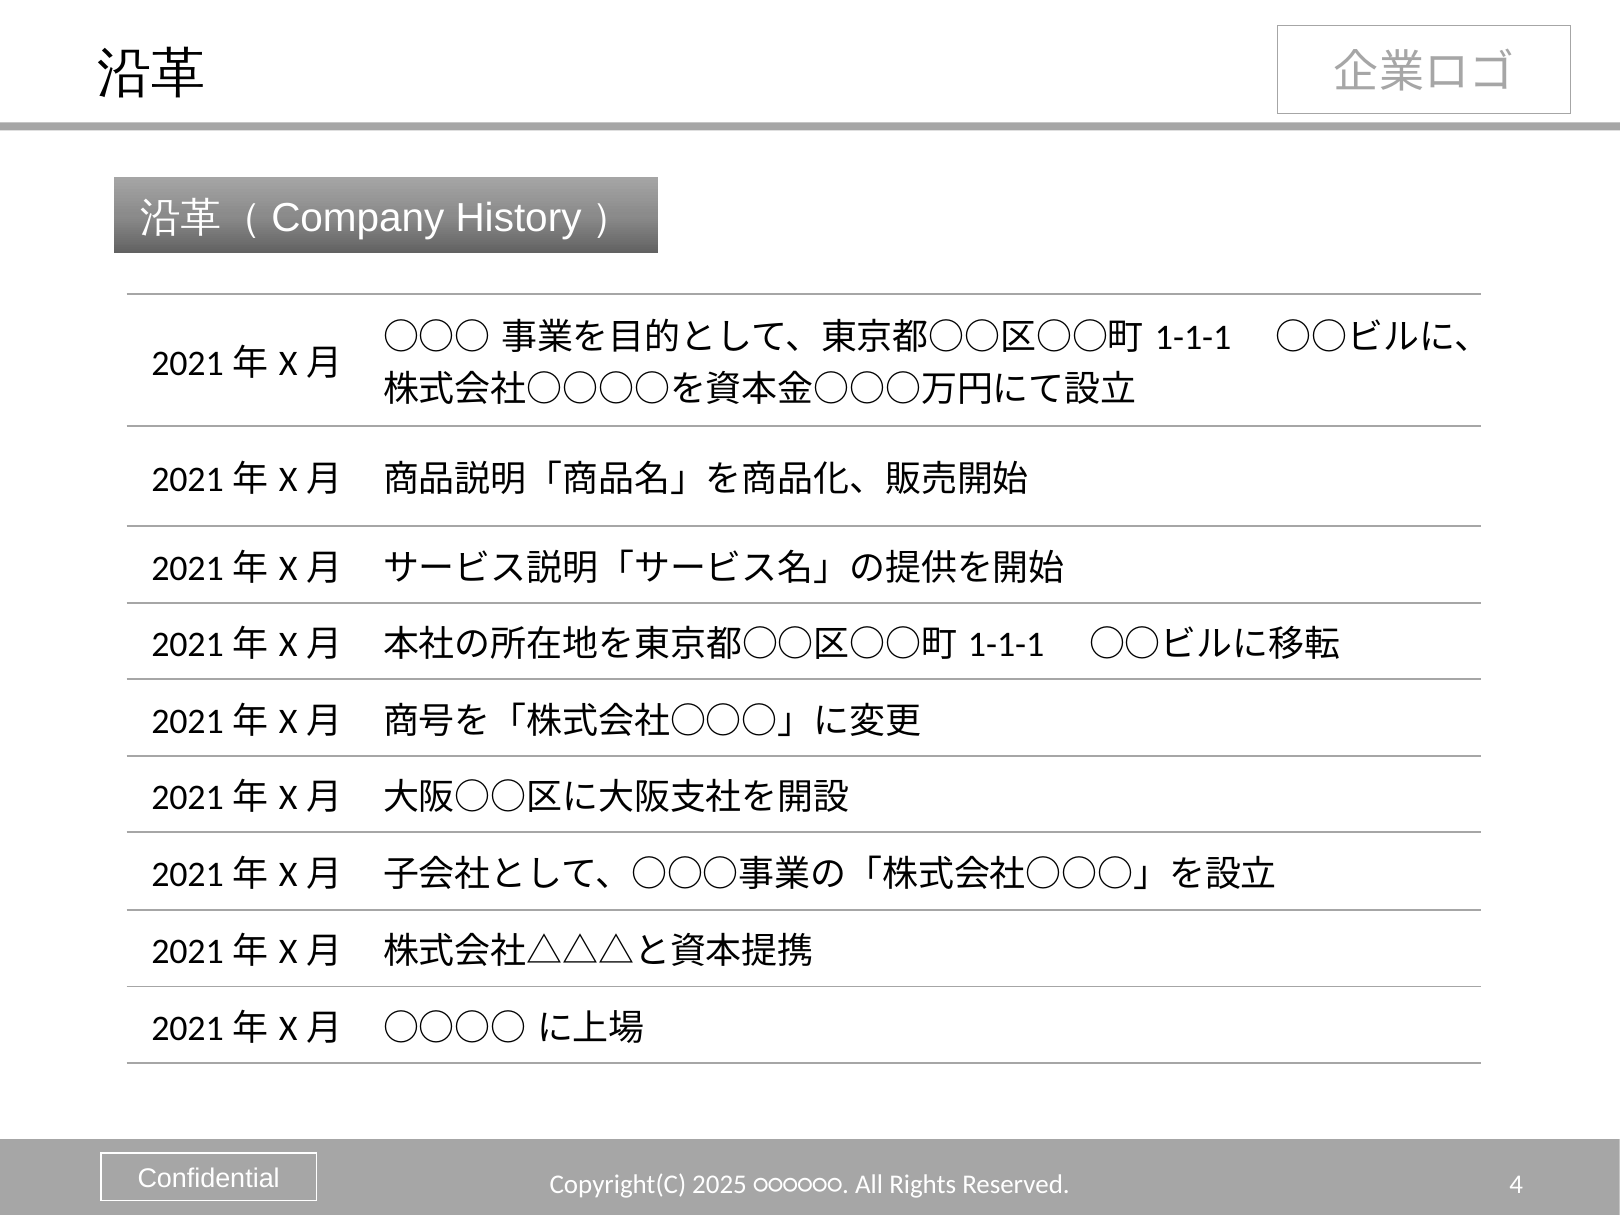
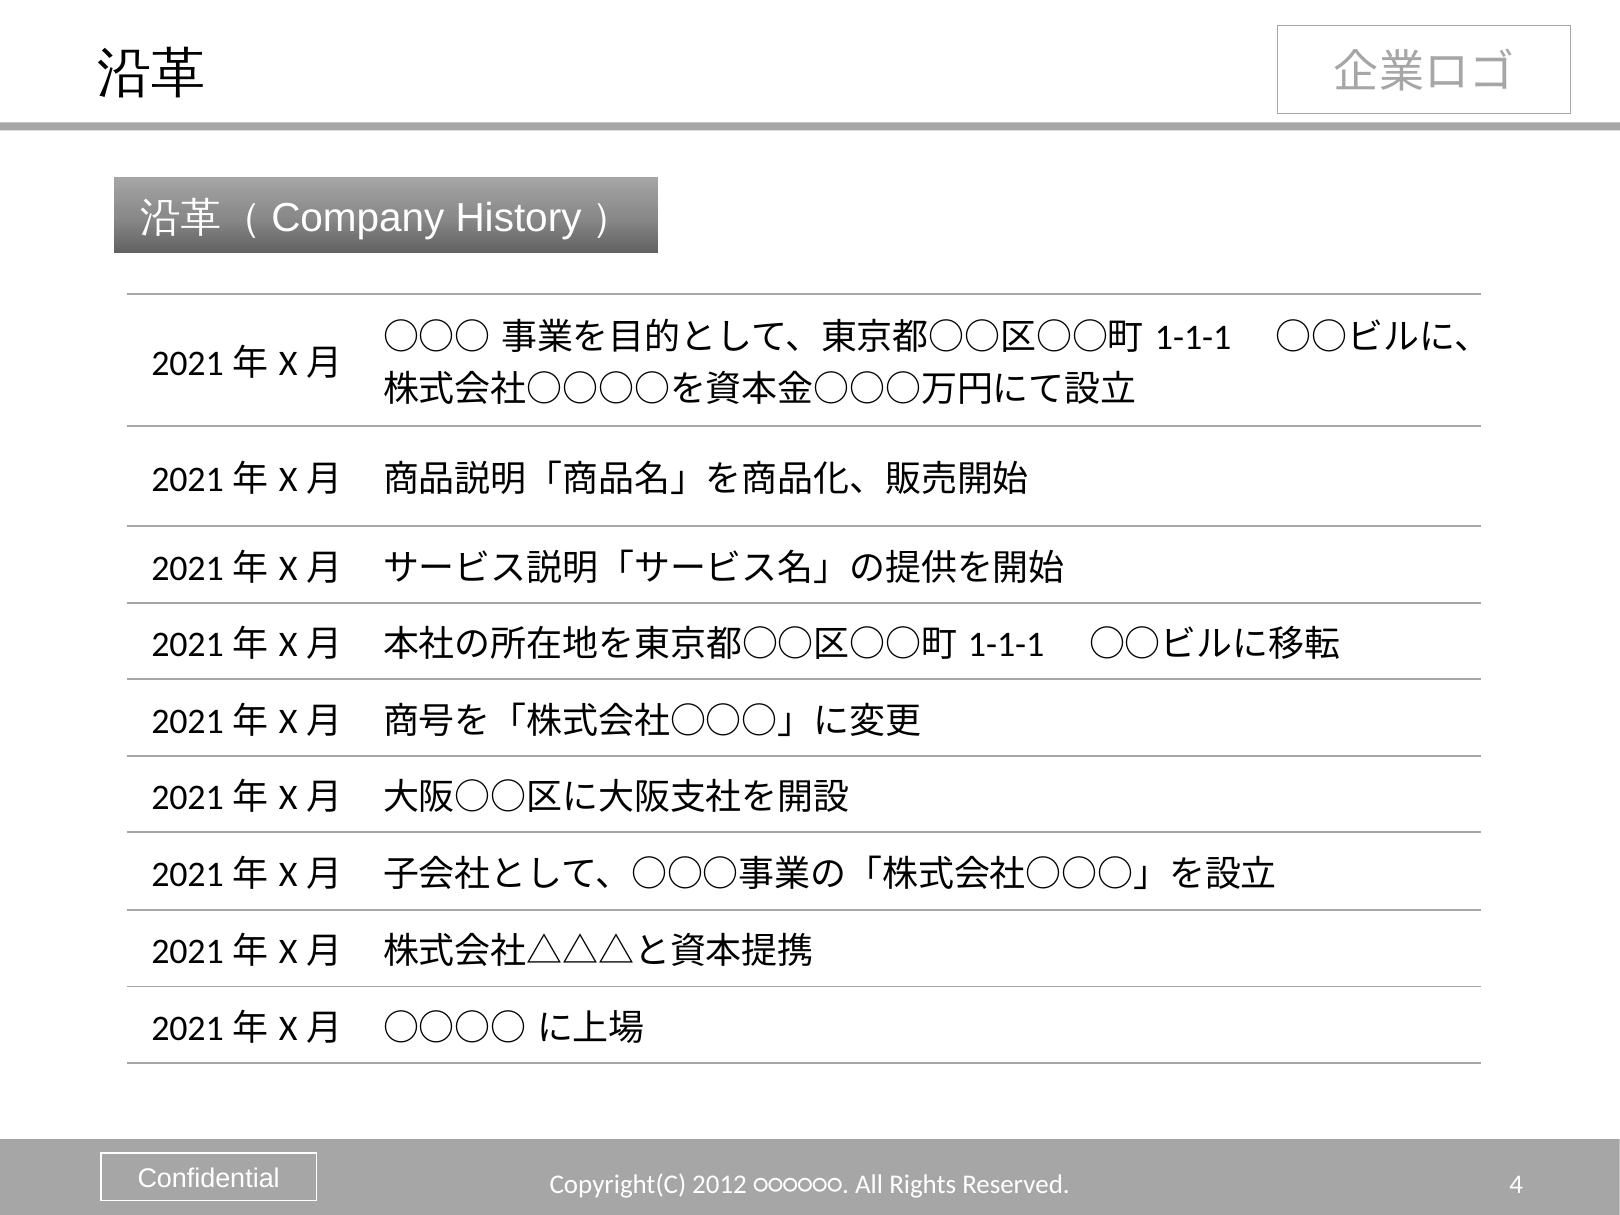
2025: 2025 -> 2012 (720, 1184)
